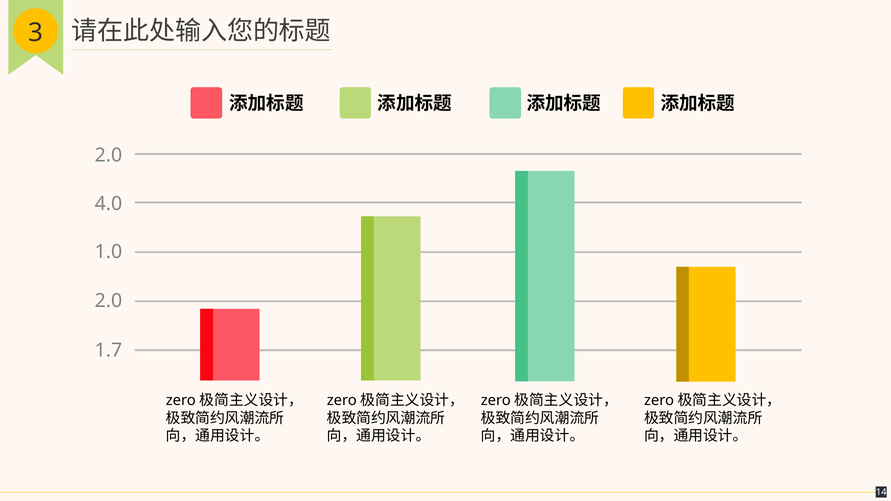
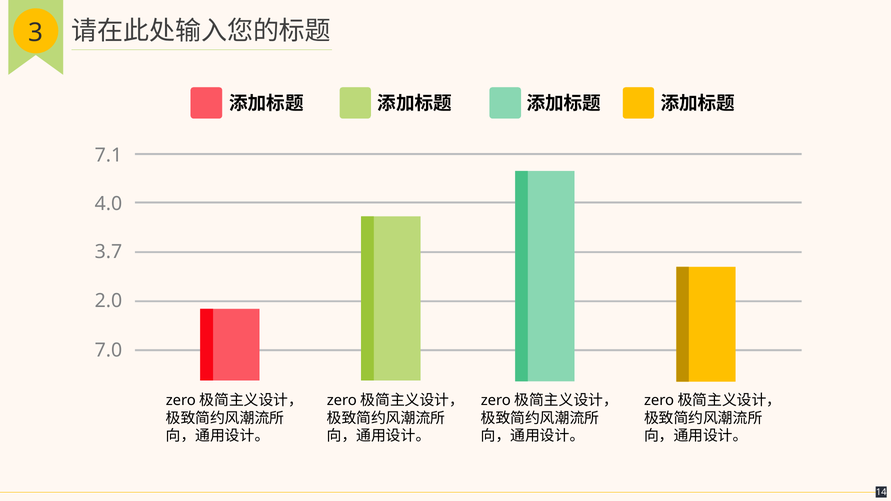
2.0: 2.0 -> 7.1 (108, 155)
1.0: 1.0 -> 3.7 (108, 252)
1.7: 1.7 -> 7.0 (108, 350)
